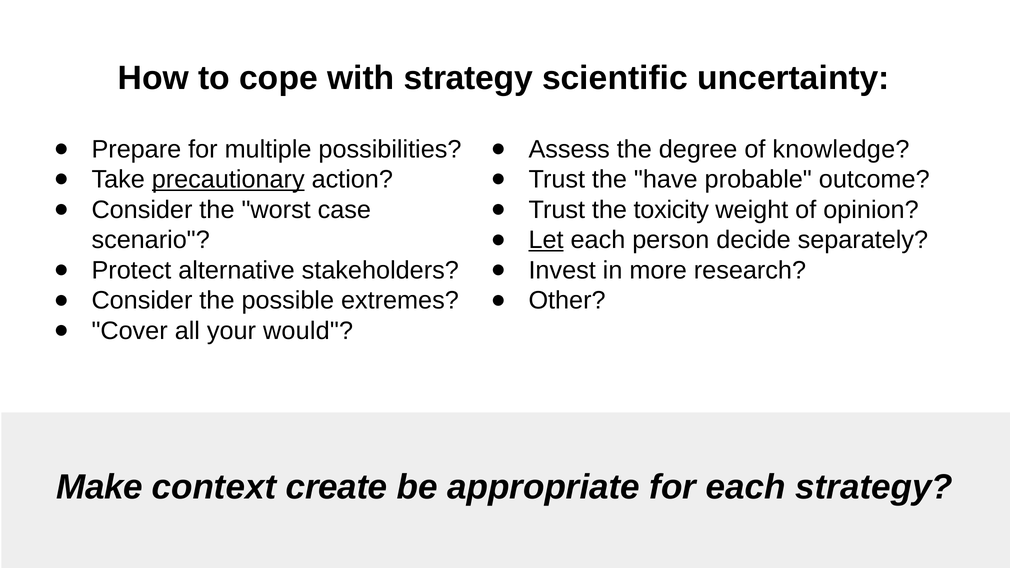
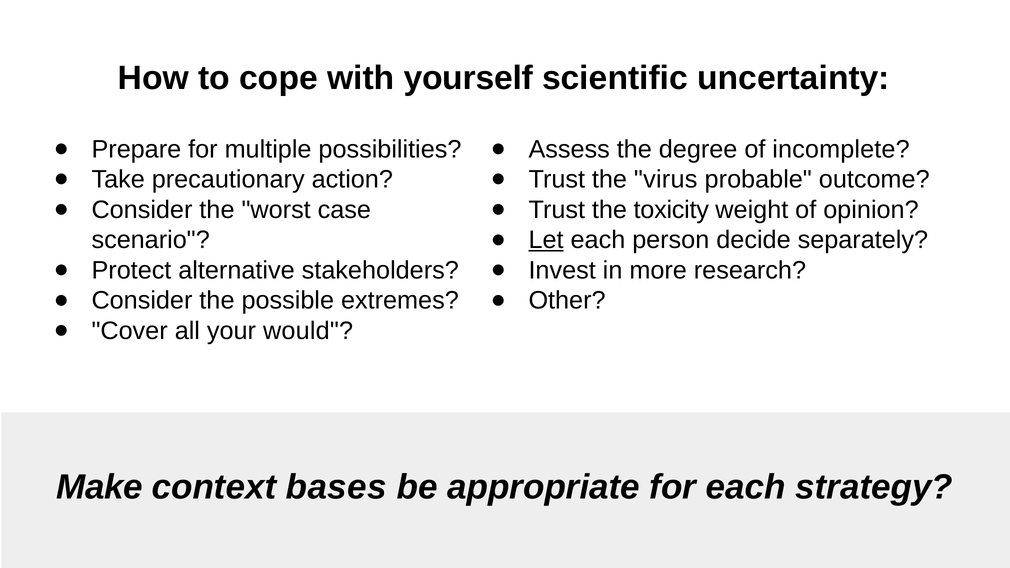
with strategy: strategy -> yourself (468, 78)
knowledge: knowledge -> incomplete (841, 149)
precautionary underline: present -> none (228, 180)
have: have -> virus (666, 180)
create: create -> bases (336, 487)
